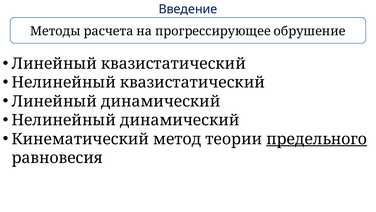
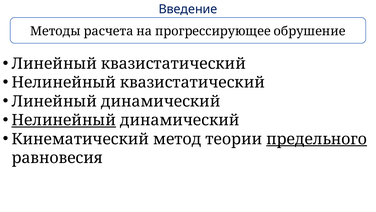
Нелинейный underline: none -> present (64, 120)
